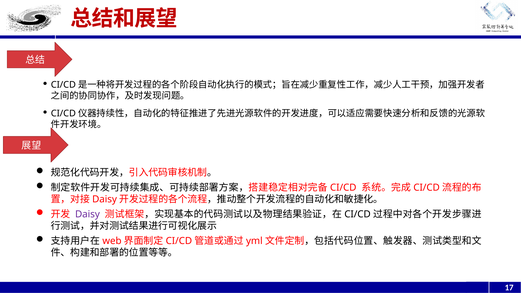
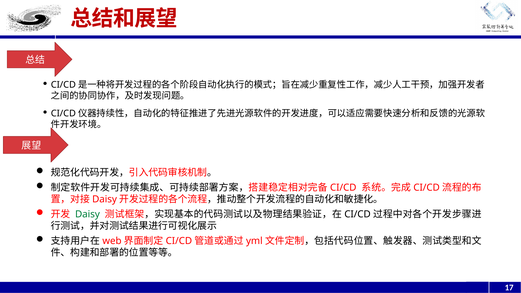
Daisy colour: purple -> green (88, 214)
